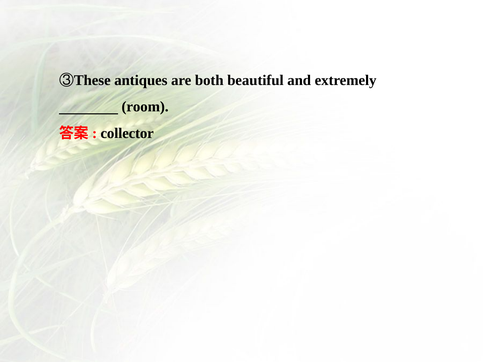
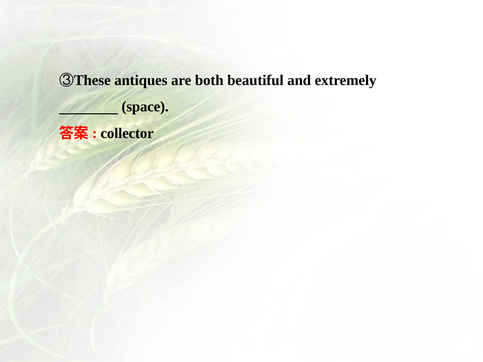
room: room -> space (145, 107)
